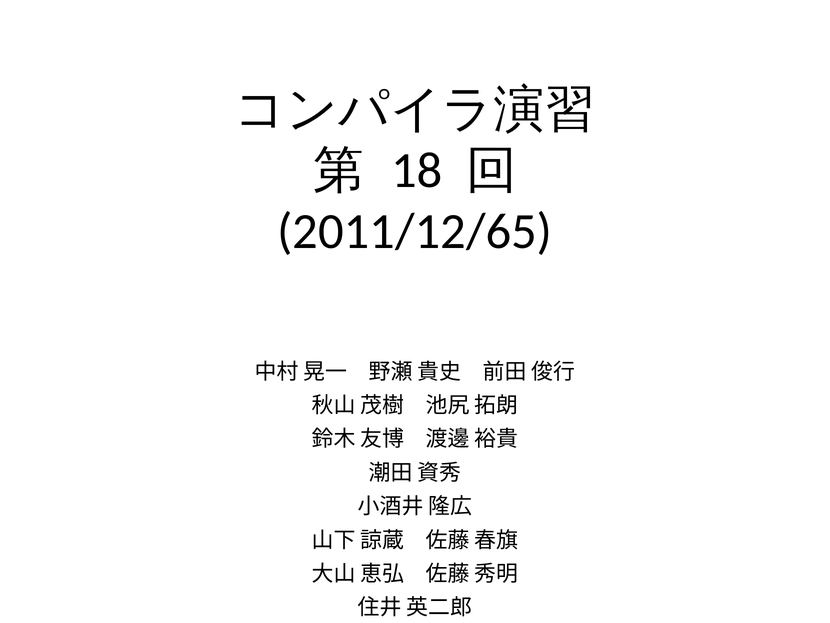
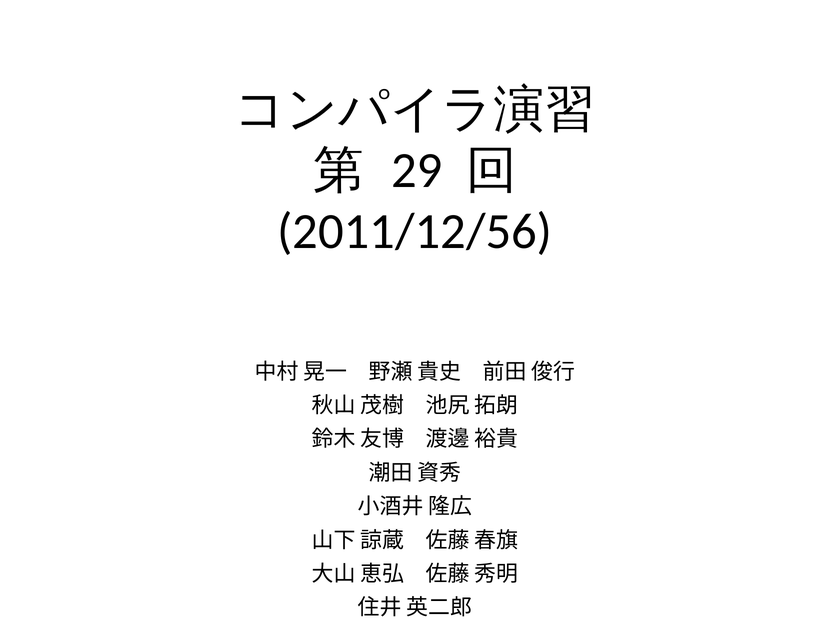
18: 18 -> 29 (417, 170)
2011/12/65: 2011/12/65 -> 2011/12/56 (415, 231)
